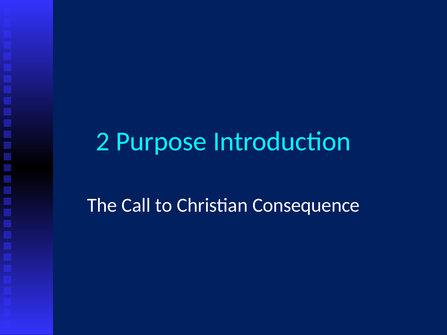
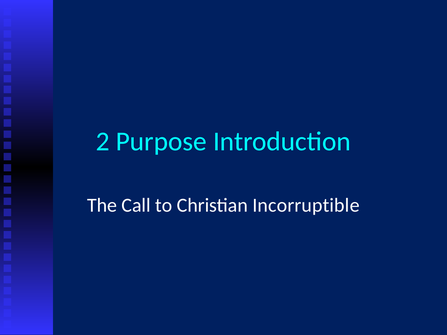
Consequence: Consequence -> Incorruptible (306, 206)
